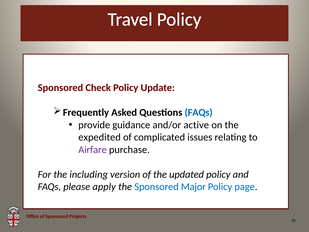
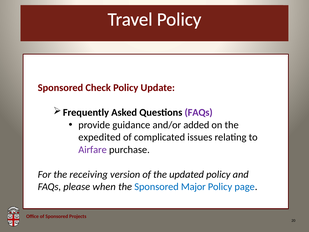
FAQs colour: blue -> purple (199, 112)
active: active -> added (196, 125)
including: including -> receiving (89, 174)
apply: apply -> when (104, 187)
